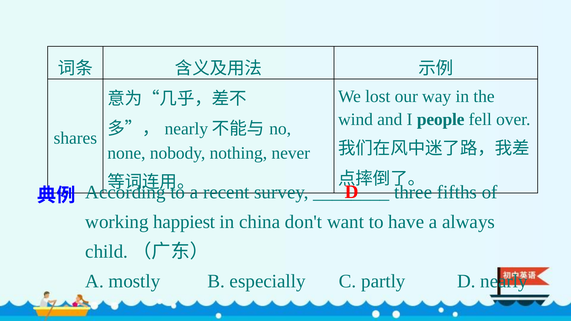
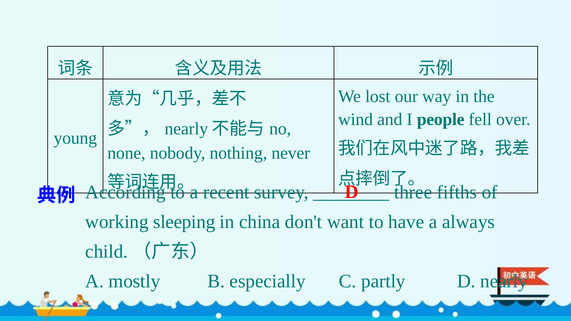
shares: shares -> young (75, 138)
happiest: happiest -> sleeping (184, 222)
